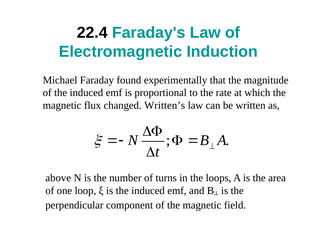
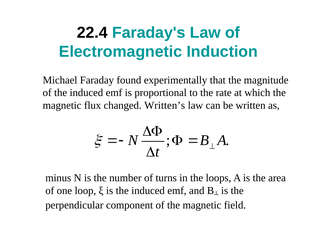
above: above -> minus (58, 178)
